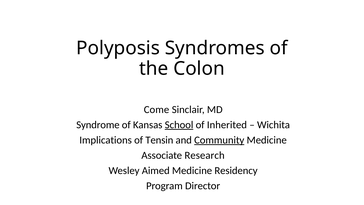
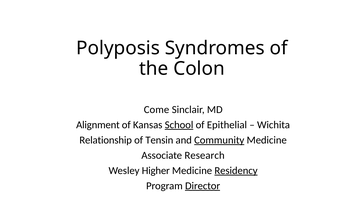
Syndrome: Syndrome -> Alignment (98, 125)
Inherited: Inherited -> Epithelial (227, 125)
Implications: Implications -> Relationship (106, 140)
Aimed: Aimed -> Higher (156, 170)
Residency underline: none -> present (236, 170)
Director underline: none -> present (203, 186)
